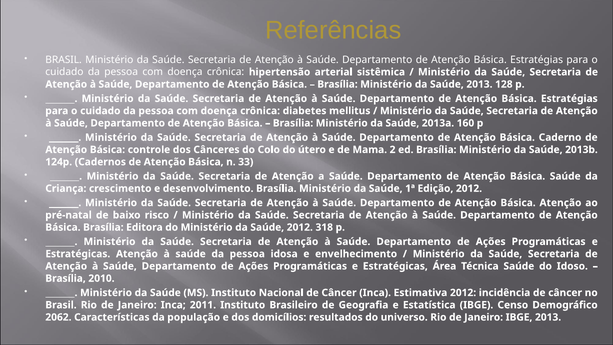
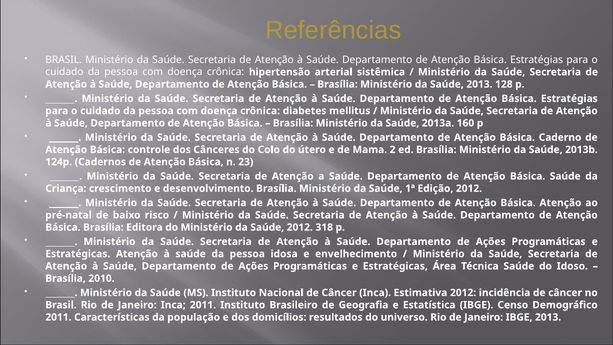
33: 33 -> 23 (246, 162)
2062: 2062 -> 2011 (58, 317)
